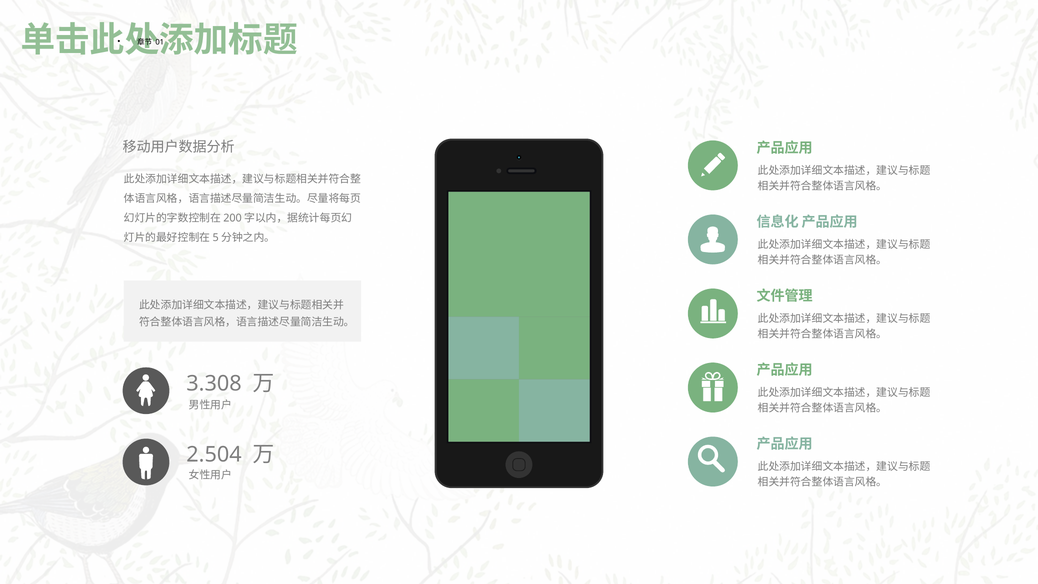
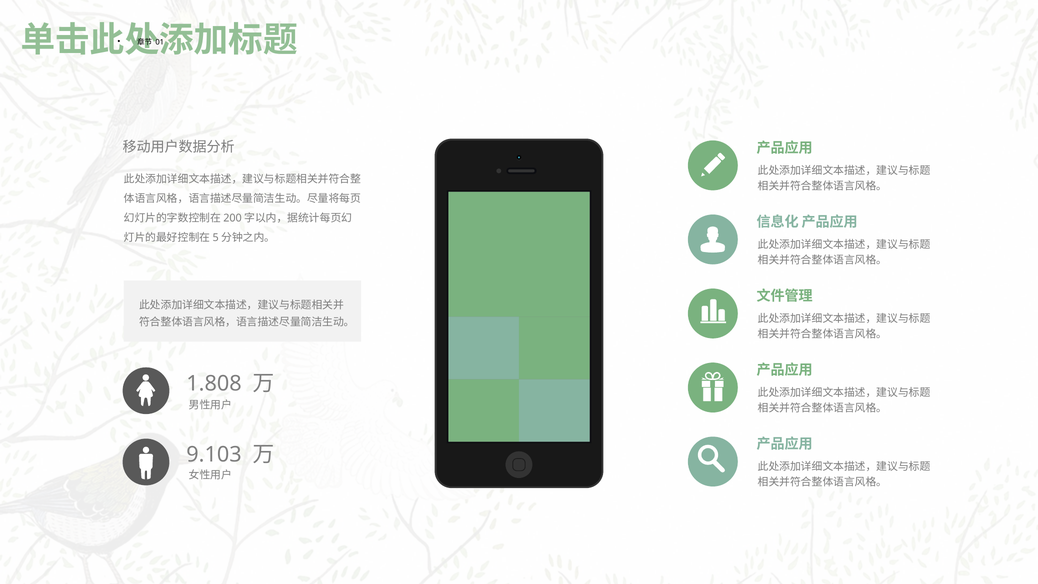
3.308: 3.308 -> 1.808 (214, 383)
2.504: 2.504 -> 9.103 (214, 455)
